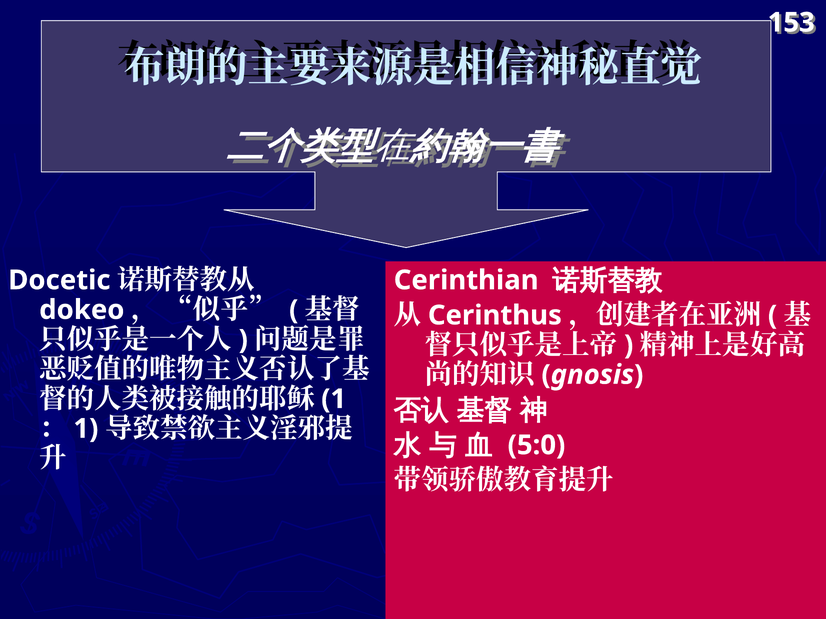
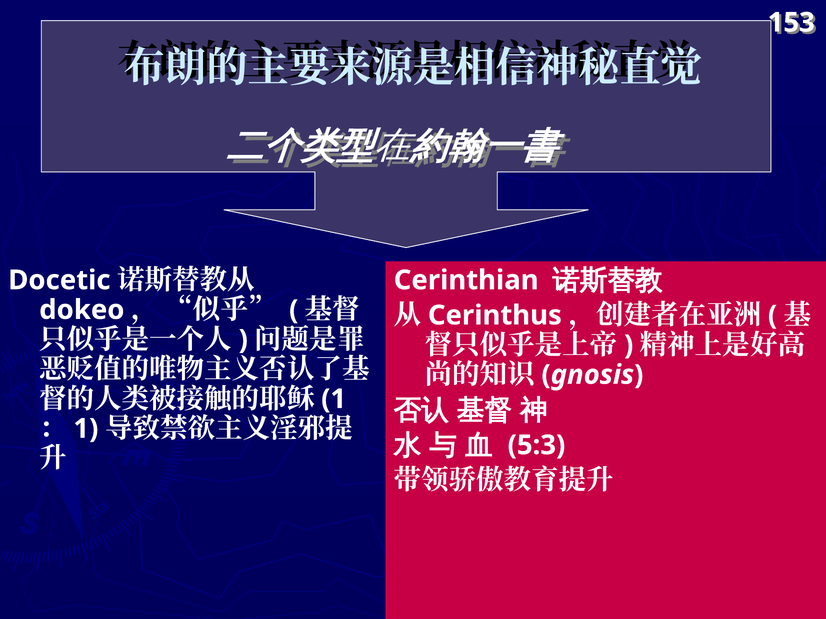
5:0: 5:0 -> 5:3 (536, 446)
